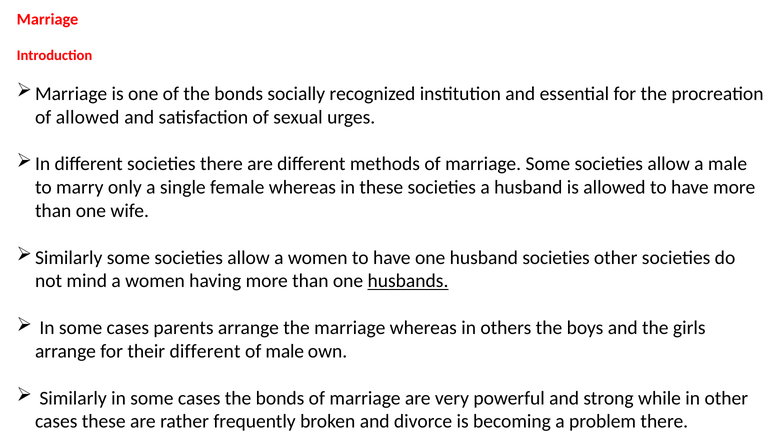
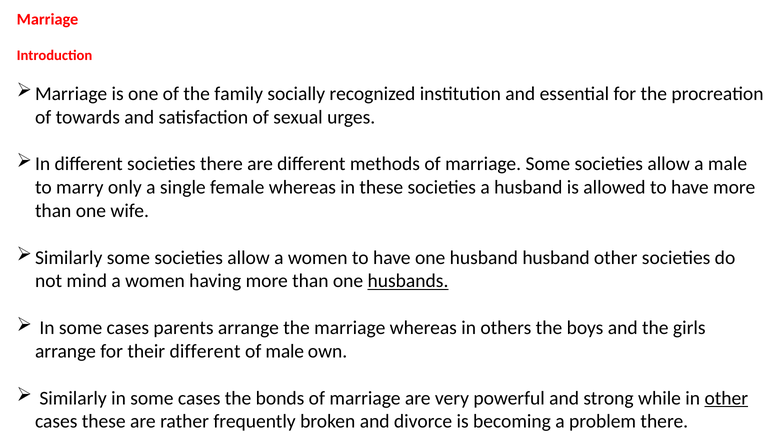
of the bonds: bonds -> family (239, 94)
of allowed: allowed -> towards (88, 117)
husband societies: societies -> husband (556, 258)
other underline: none -> present (726, 398)
